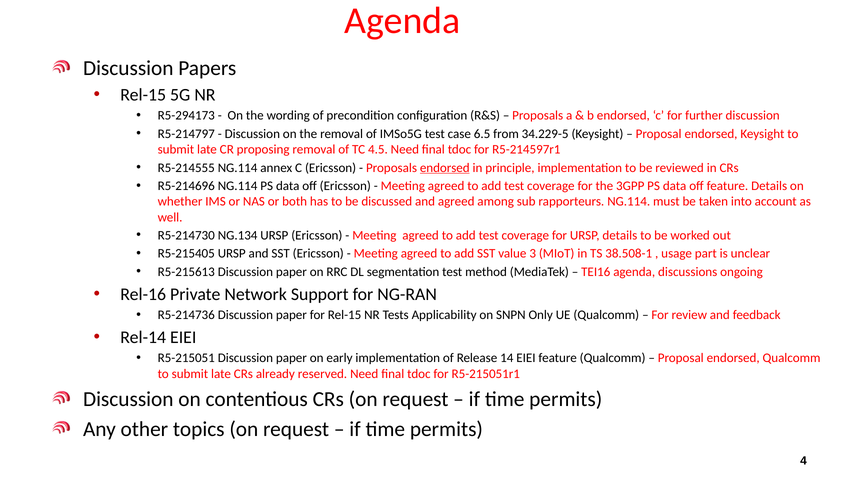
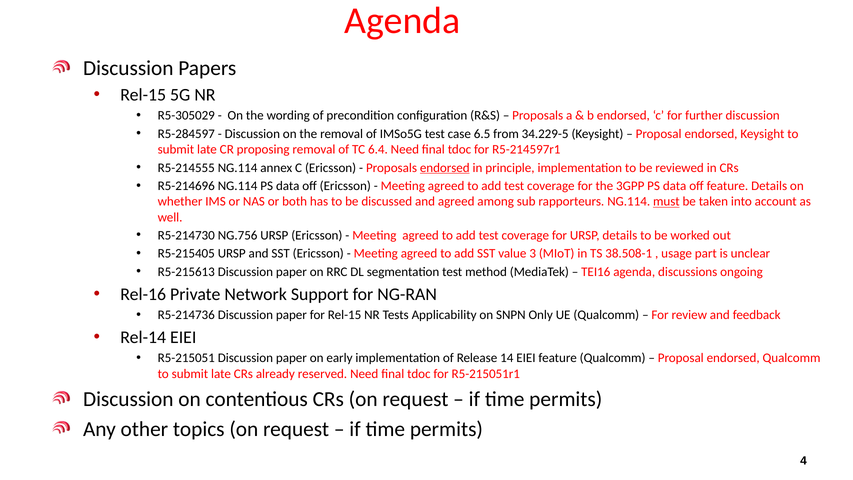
R5-294173: R5-294173 -> R5-305029 (186, 116)
R5-214797: R5-214797 -> R5-284597 (186, 134)
4.5: 4.5 -> 6.4 (378, 149)
must underline: none -> present (666, 201)
NG.134: NG.134 -> NG.756 (238, 235)
